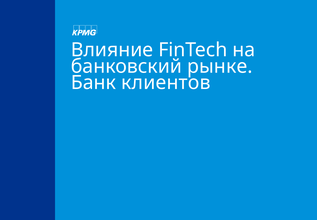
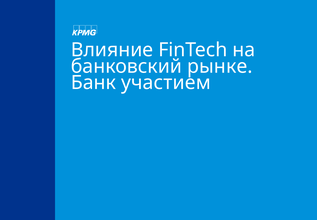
клиентов: клиентов -> участием (166, 83)
